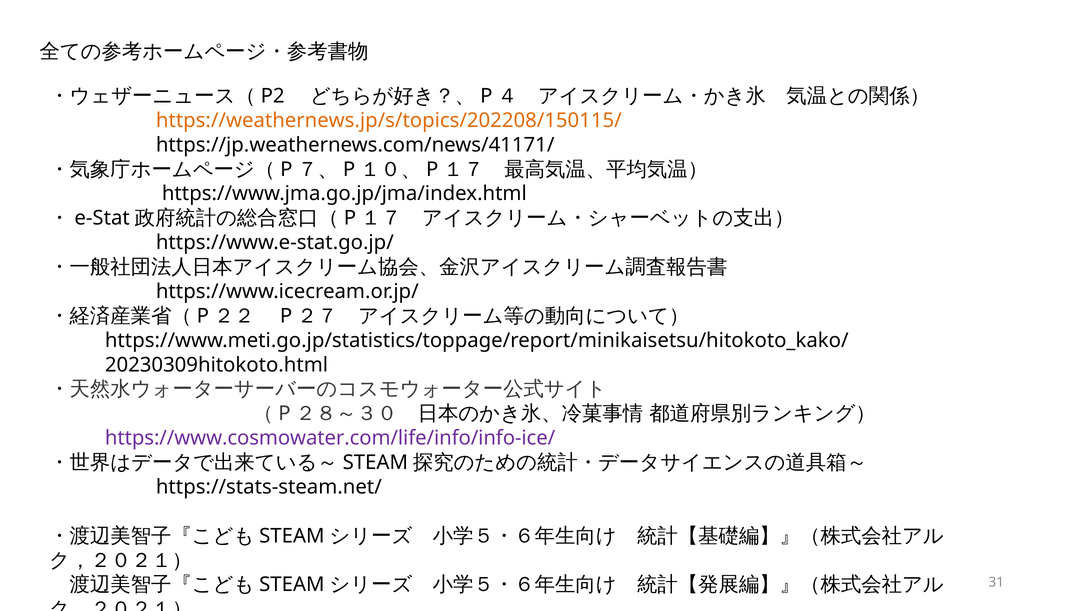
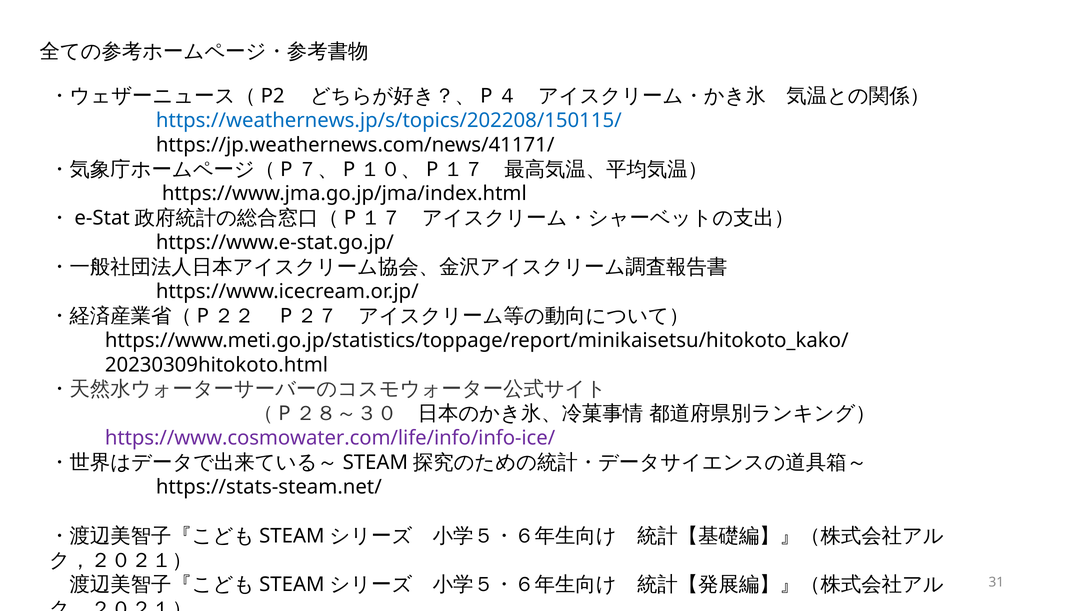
https://weathernews.jp/s/topics/202208/150115/ colour: orange -> blue (389, 121)
